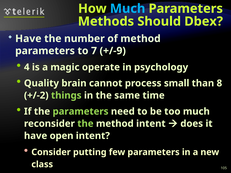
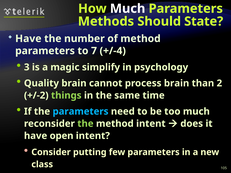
Much colour: light blue -> white (128, 9)
Dbex: Dbex -> State (204, 21)
+/-9: +/-9 -> +/-4 (113, 51)
4: 4 -> 3 (27, 67)
operate: operate -> simplify (101, 67)
process small: small -> brain (177, 83)
8: 8 -> 2 (219, 83)
parameters colour: light green -> light blue (81, 112)
